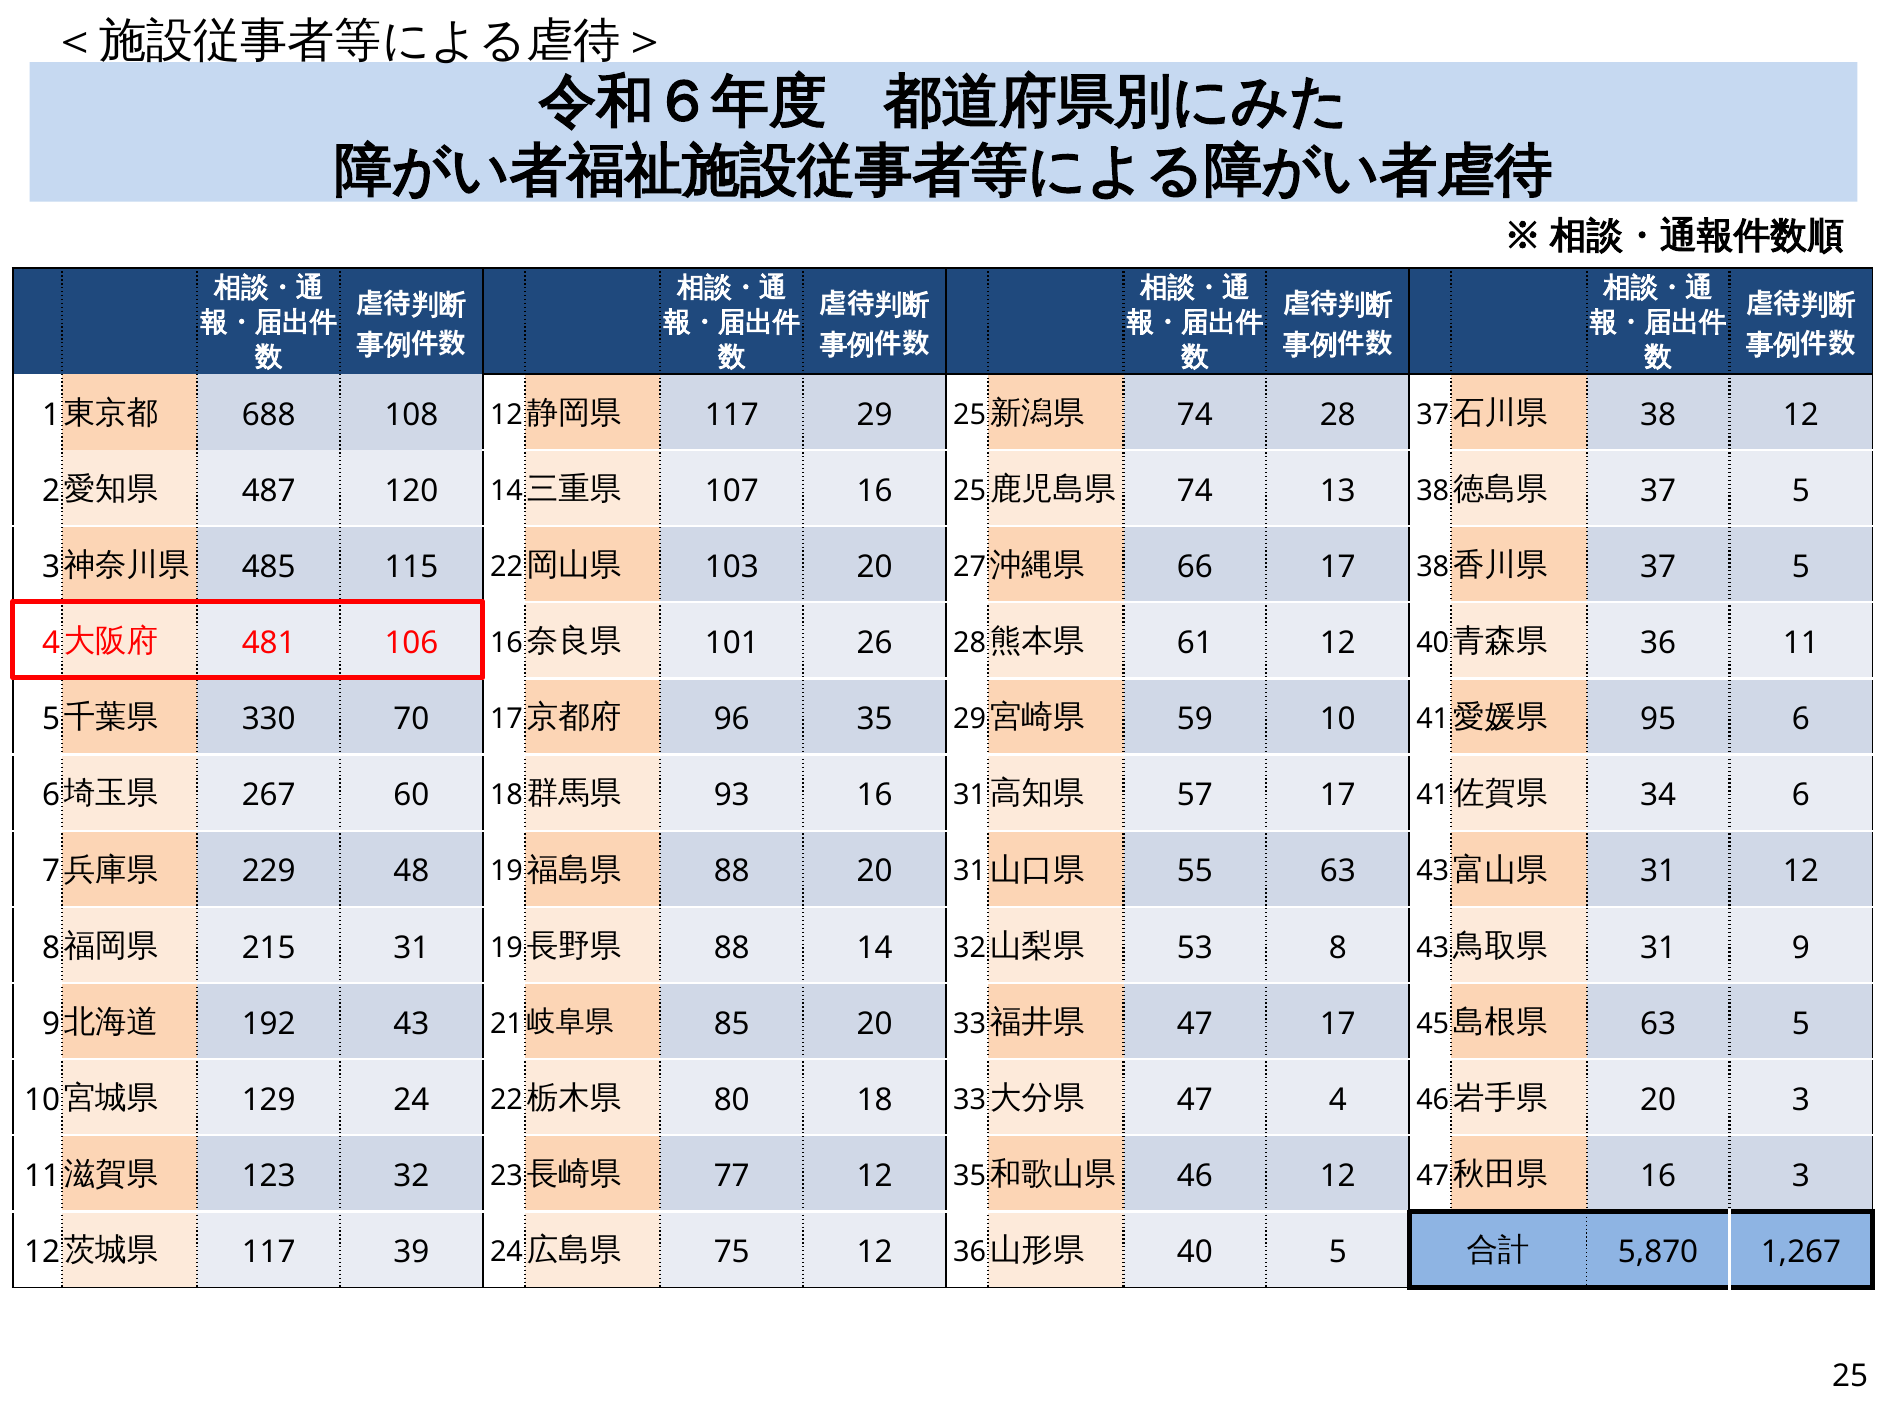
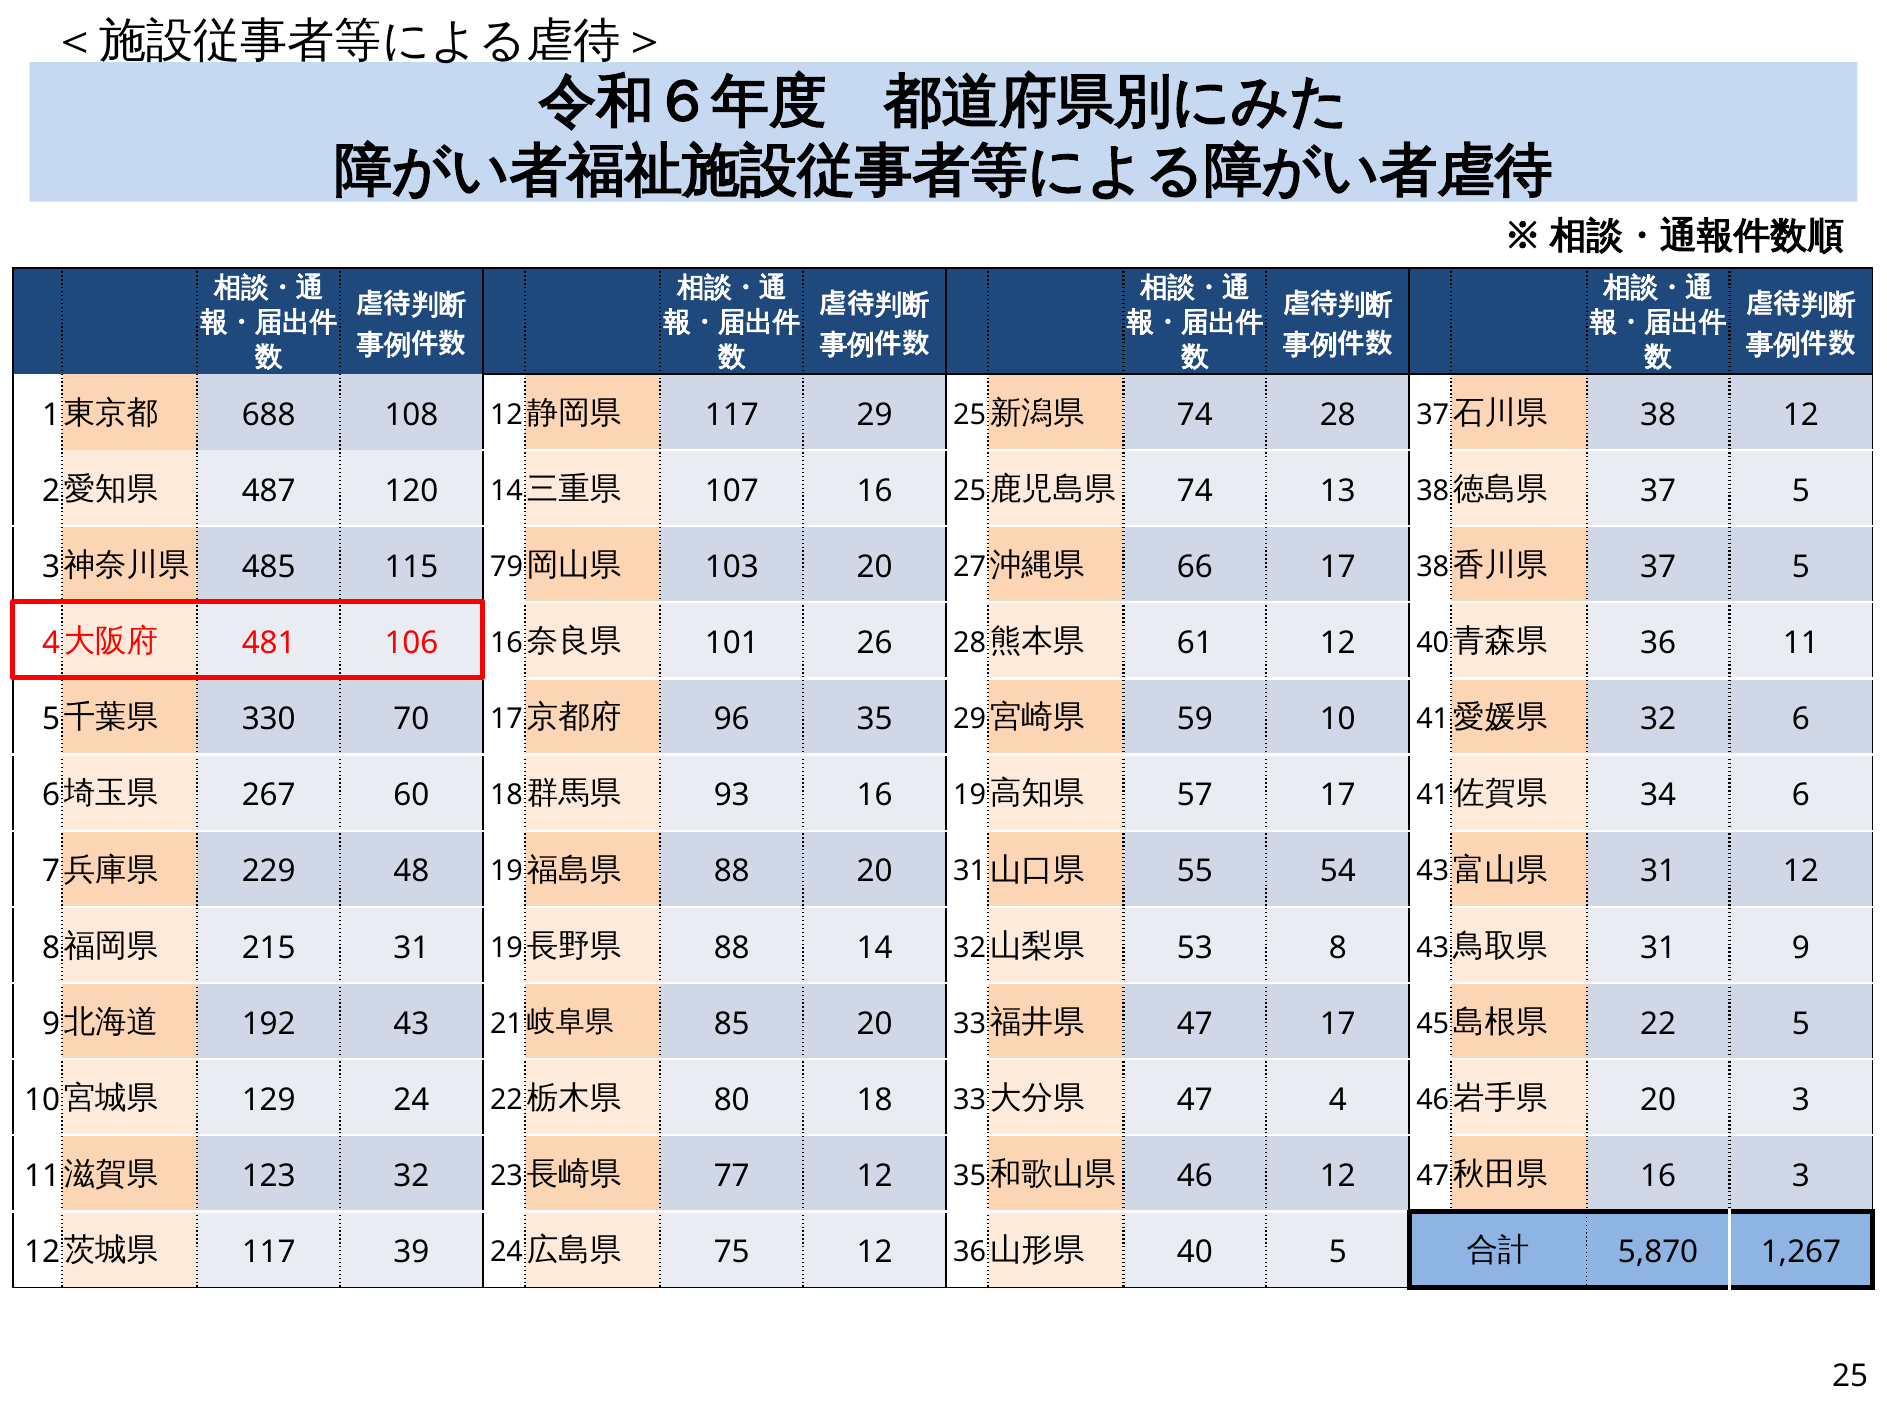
115 22: 22 -> 79 (507, 567)
95: 95 -> 32 (1658, 719)
16 31: 31 -> 19 (970, 795)
55 63: 63 -> 54 (1338, 872)
63: 63 -> 22 (1658, 1024)
